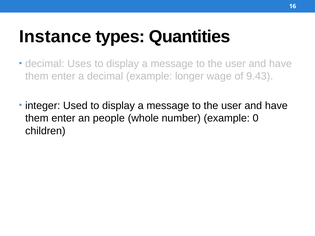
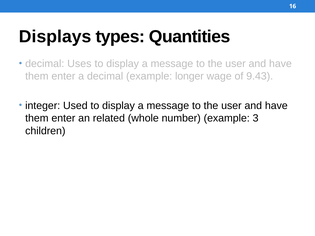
Instance: Instance -> Displays (55, 37)
people: people -> related (109, 118)
0: 0 -> 3 (256, 118)
